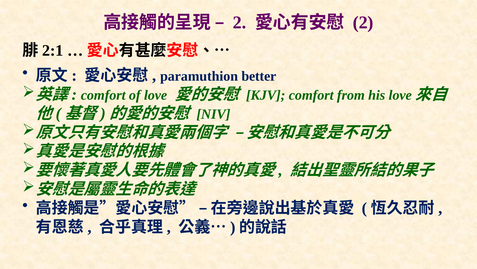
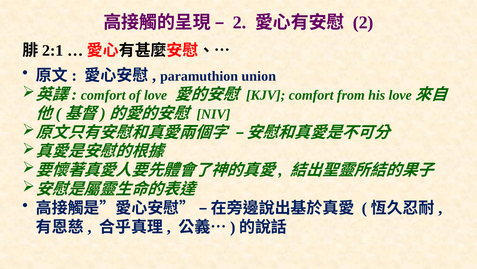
better: better -> union (259, 76)
